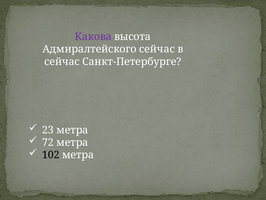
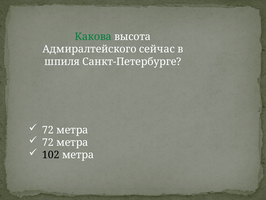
Какова colour: purple -> green (93, 37)
сейчас: сейчас -> шпиля (62, 61)
23: 23 -> 72 (48, 130)
